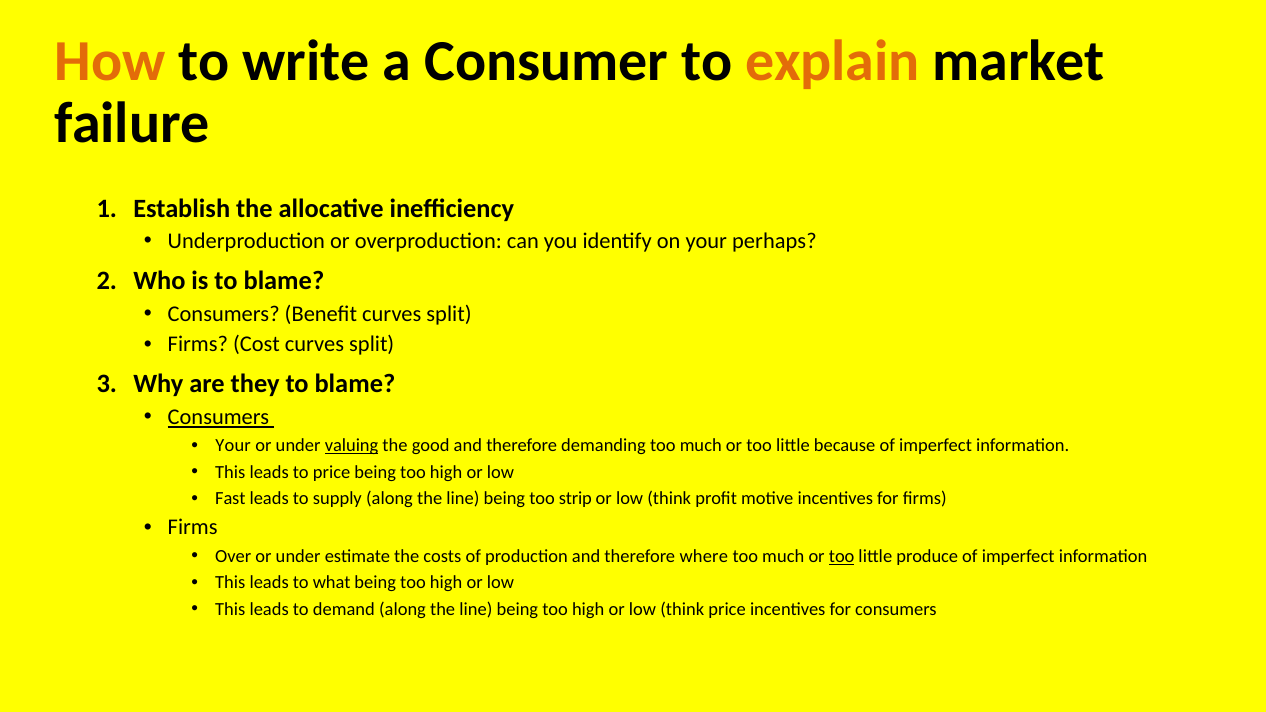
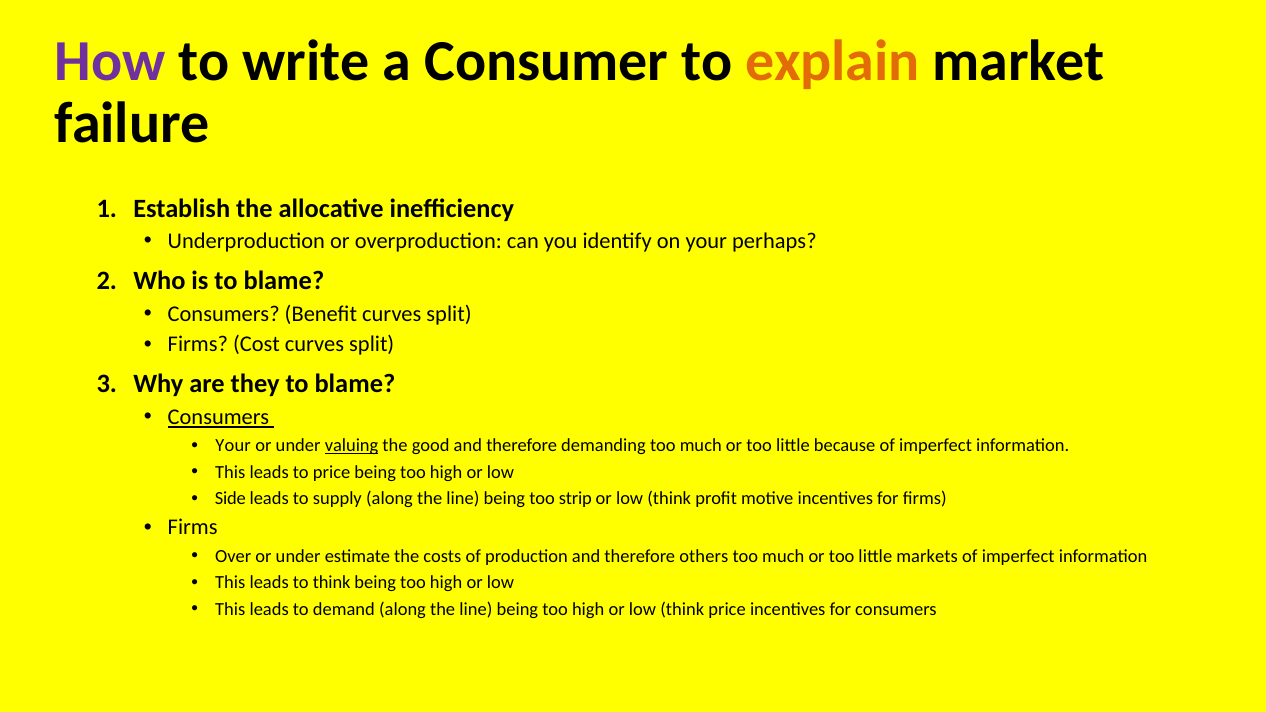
How colour: orange -> purple (110, 61)
Fast: Fast -> Side (230, 499)
where: where -> others (704, 556)
too underline: present -> none (842, 556)
produce: produce -> markets (927, 556)
to what: what -> think (332, 583)
